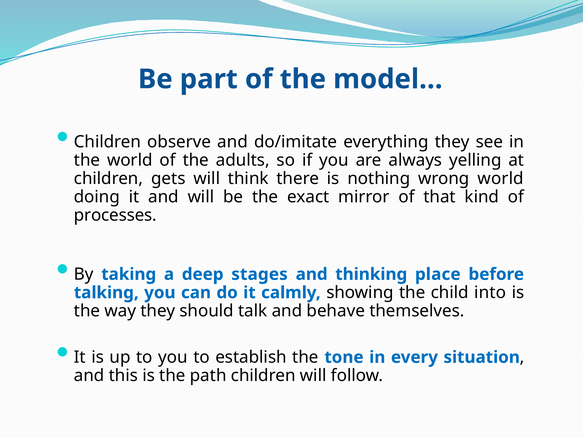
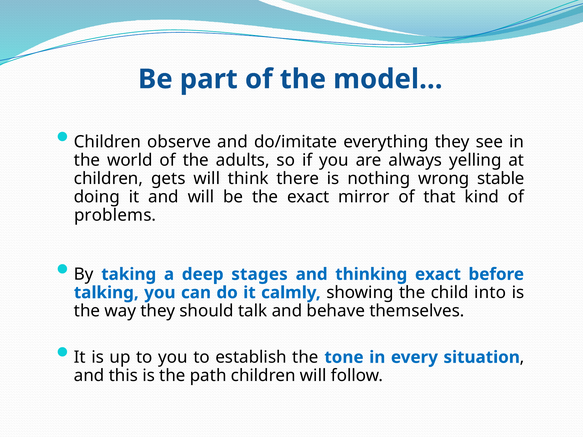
wrong world: world -> stable (501, 179)
processes: processes -> problems (115, 215)
thinking place: place -> exact (438, 274)
